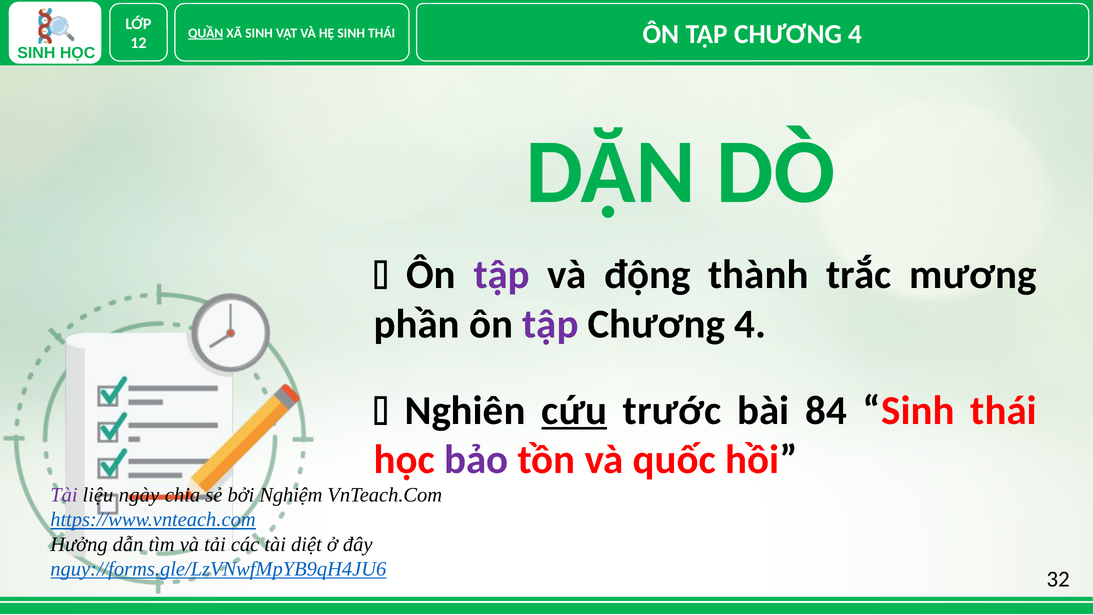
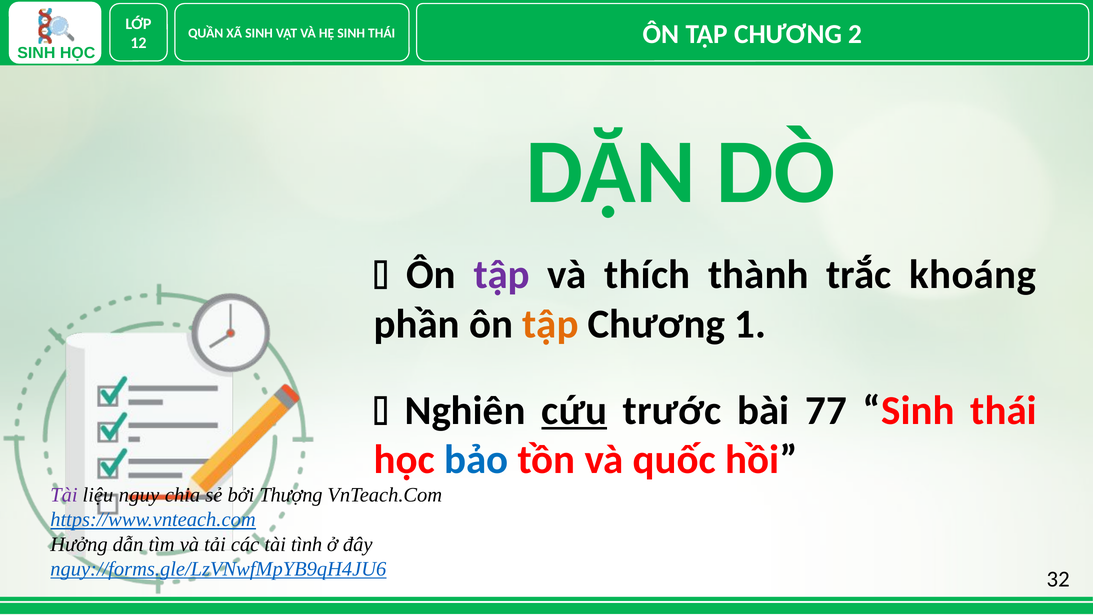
QUẦN underline: present -> none (206, 33)
4: 4 -> 2 (855, 34)
động: động -> thích (647, 275)
mương: mương -> khoáng (973, 275)
tập colour: purple -> orange (550, 324)
4: 4 -> 1 (750, 324)
84: 84 -> 77 (826, 411)
bảo colour: purple -> blue (476, 460)
ngày: ngày -> nguy (139, 495)
Nghiệm: Nghiệm -> Thượng (291, 495)
diệt: diệt -> tình (307, 544)
